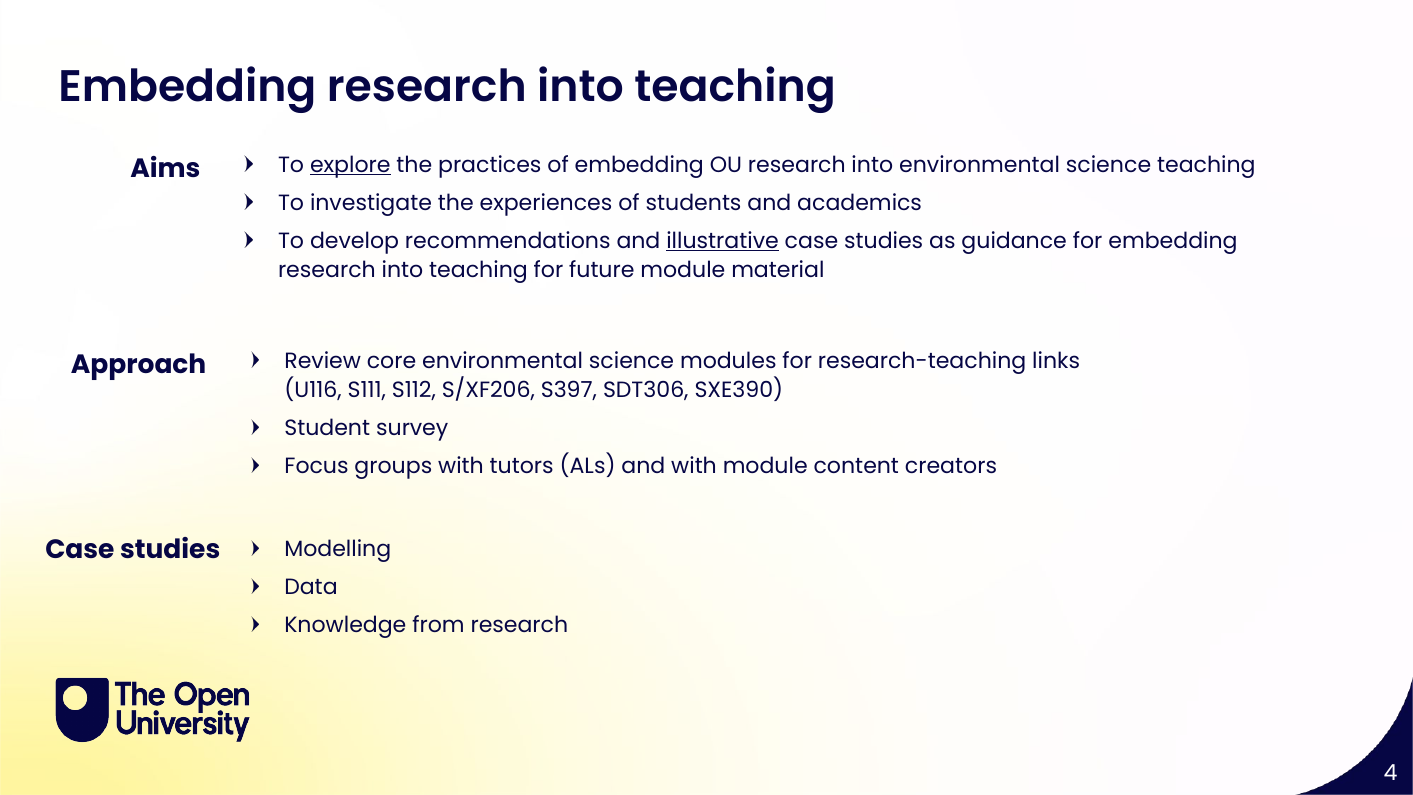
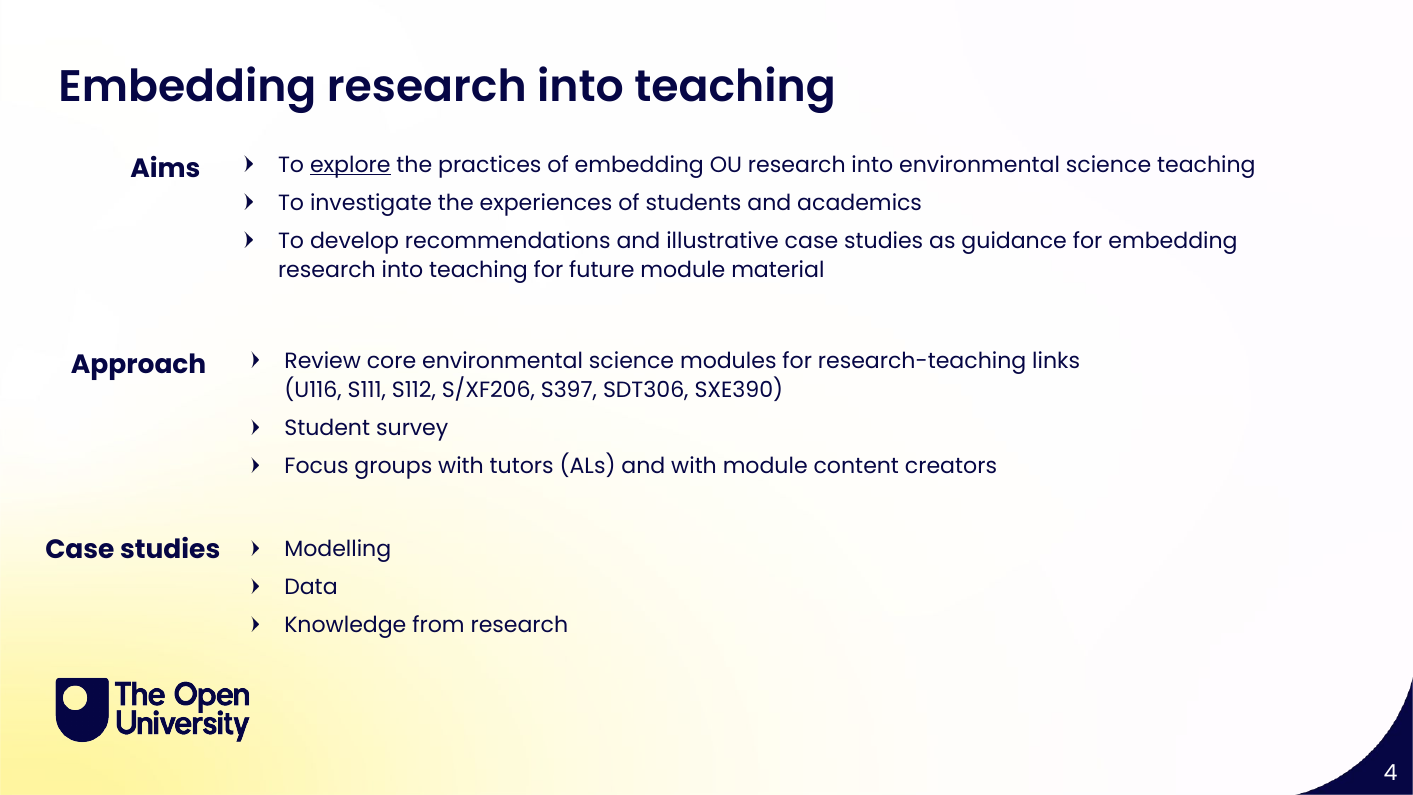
illustrative underline: present -> none (723, 241)
